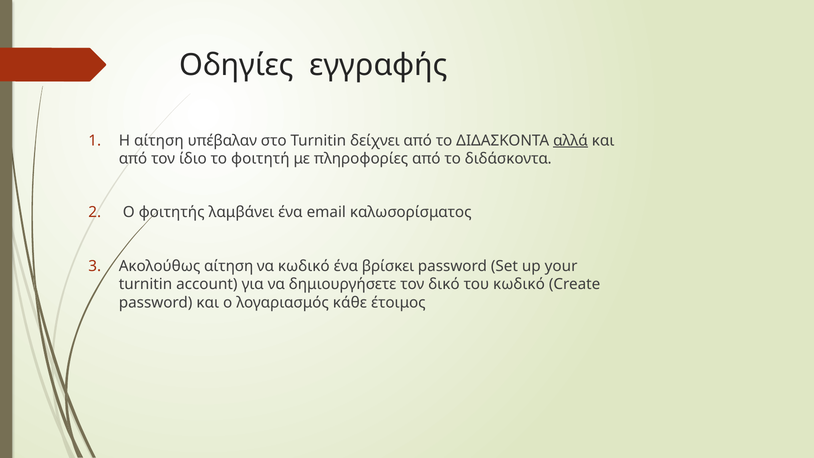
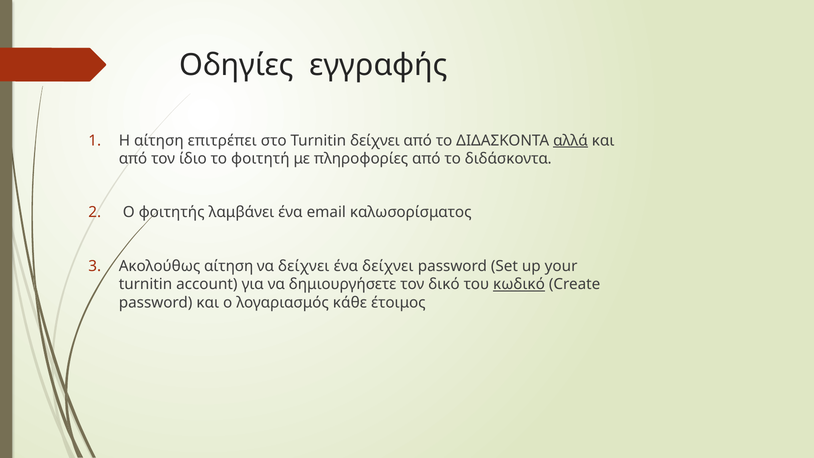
υπέβαλαν: υπέβαλαν -> επιτρέπει (222, 140)
να κωδικό: κωδικό -> δείχνει (304, 266)
ένα βρίσκει: βρίσκει -> δείχνει (388, 266)
κωδικό underline: none -> present (519, 284)
